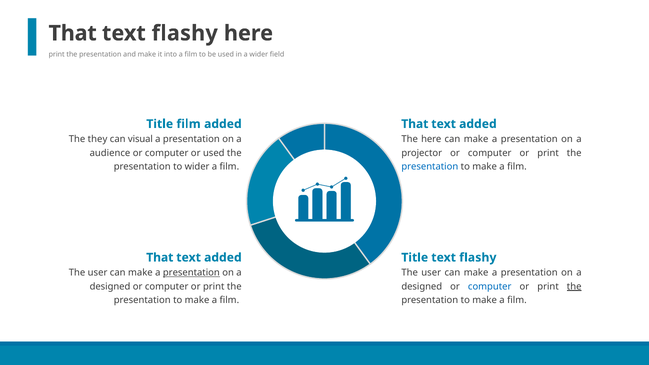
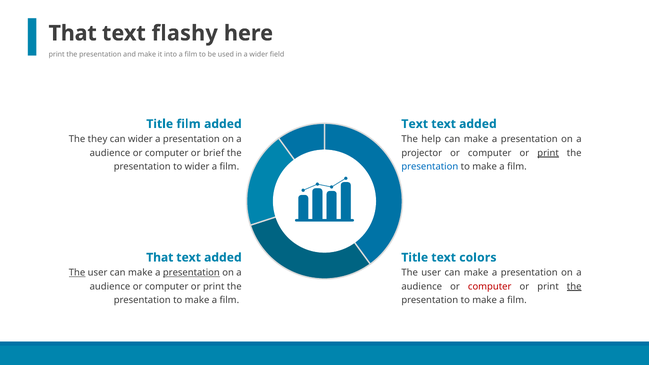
That: That -> Text (415, 124)
can visual: visual -> wider (140, 139)
The here: here -> help (431, 139)
or used: used -> brief (214, 153)
print underline: none -> present (548, 153)
Title text flashy: flashy -> colors (478, 258)
The underline: none -> present (77, 273)
designed: designed -> audience (110, 286)
designed: designed -> audience (422, 286)
computer colour: blue -> red (490, 286)
